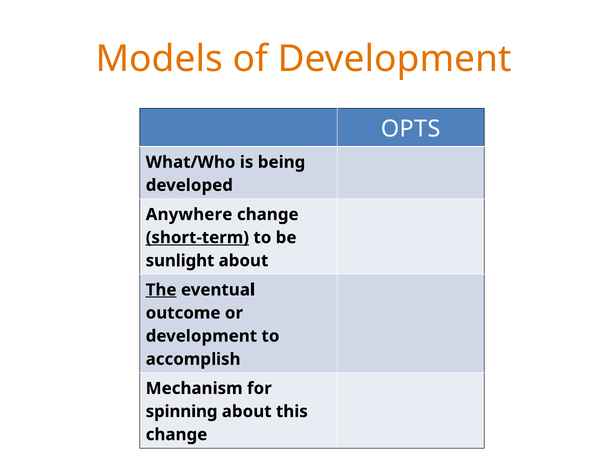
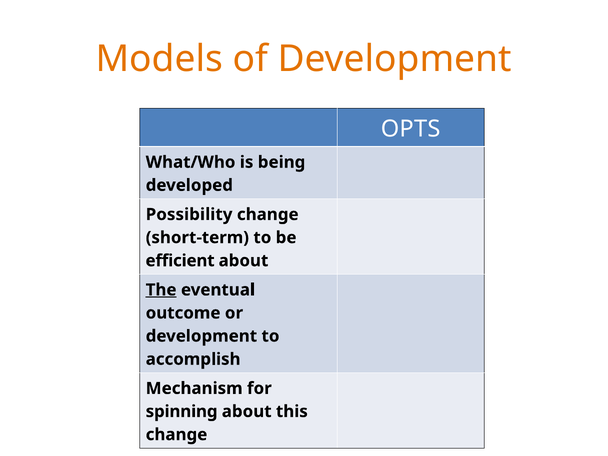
Anywhere: Anywhere -> Possibility (189, 214)
short-term underline: present -> none (197, 238)
sunlight: sunlight -> efficient (180, 261)
